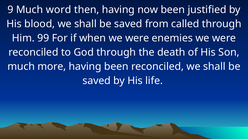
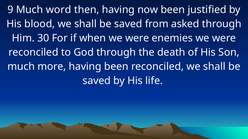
called: called -> asked (185, 24)
99: 99 -> 30 (43, 38)
